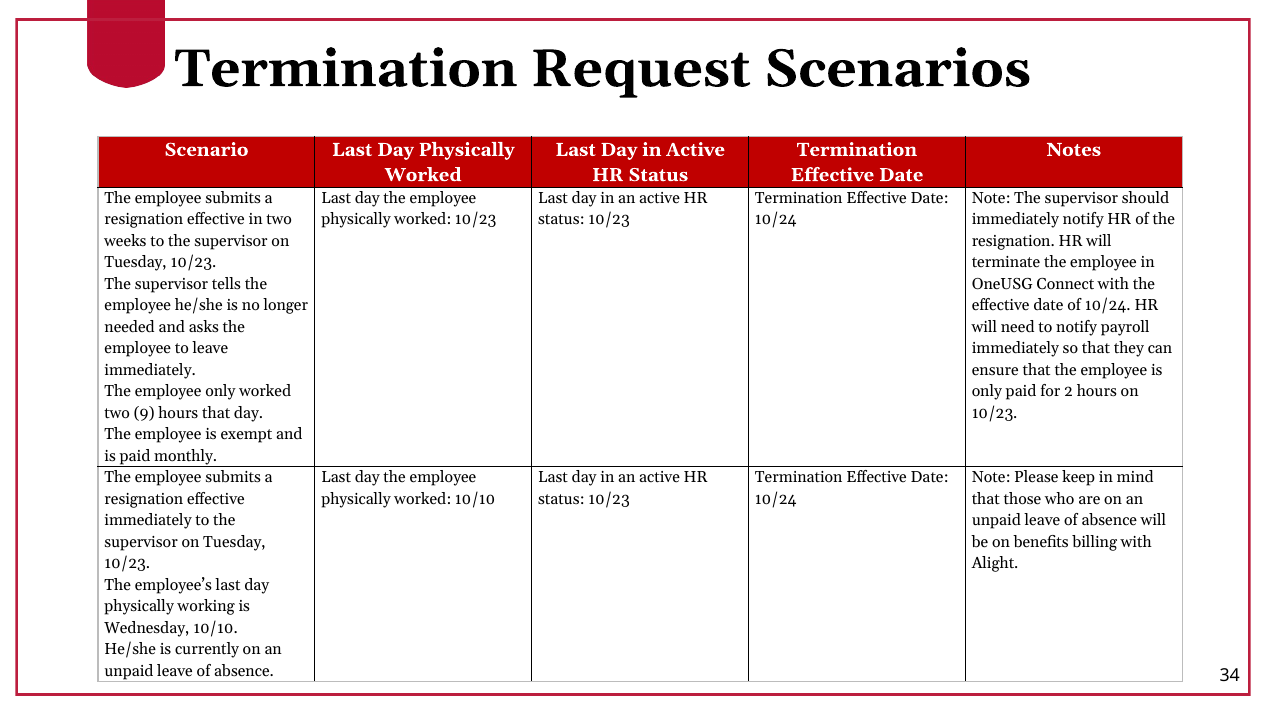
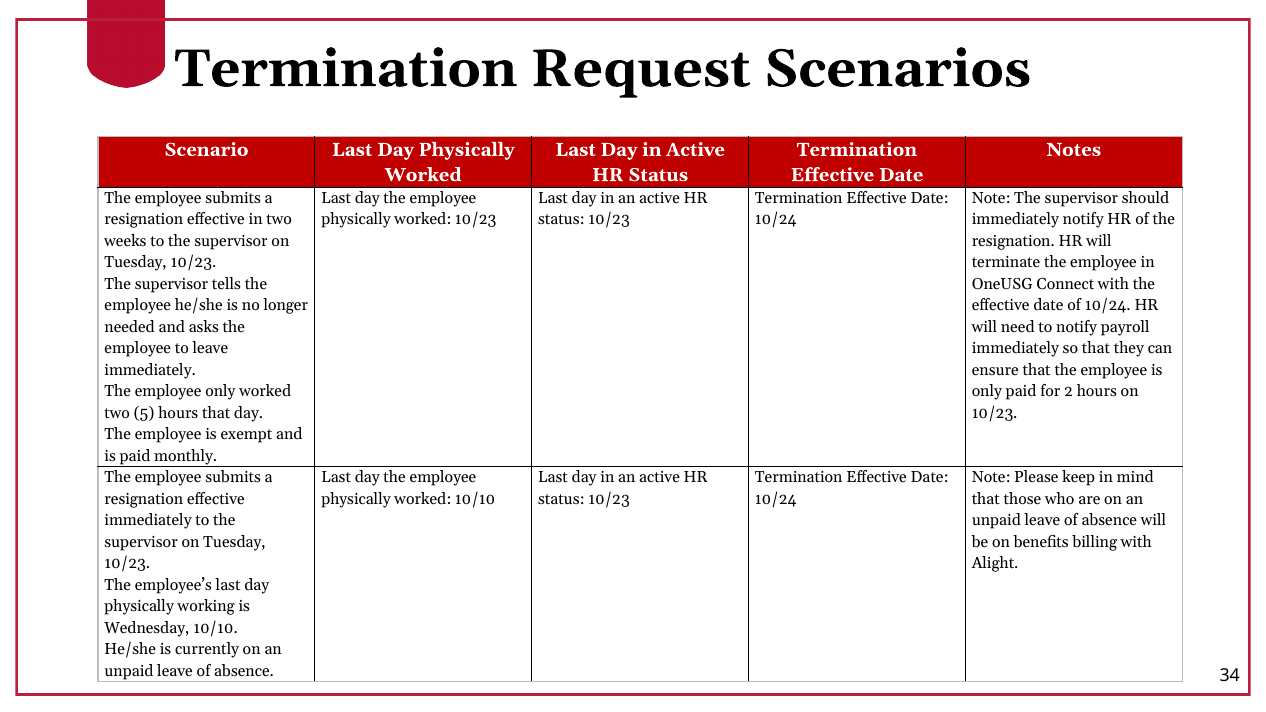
9: 9 -> 5 (144, 413)
